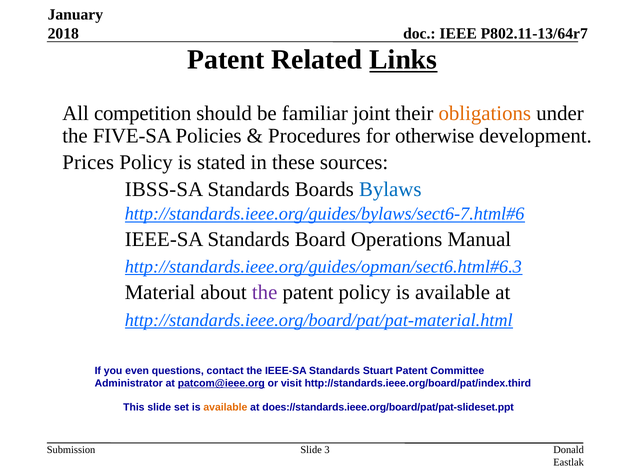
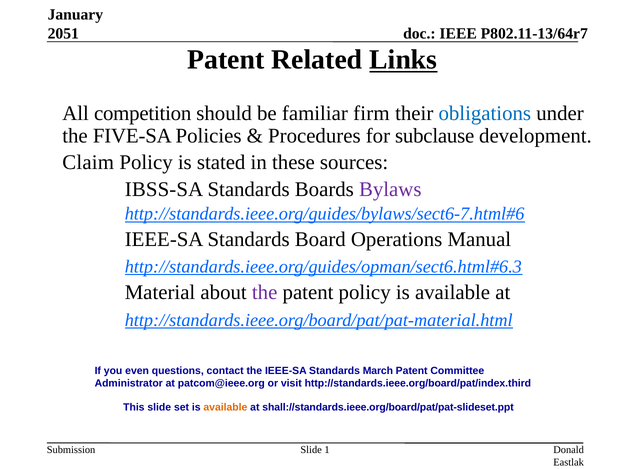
2018: 2018 -> 2051 (63, 33)
joint: joint -> firm (371, 113)
obligations colour: orange -> blue (485, 113)
otherwise: otherwise -> subclause (435, 136)
Prices: Prices -> Claim (88, 162)
Bylaws colour: blue -> purple (390, 189)
Stuart: Stuart -> March (378, 370)
patcom@ieee.org underline: present -> none (221, 383)
does://standards.ieee.org/board/pat/pat-slideset.ppt: does://standards.ieee.org/board/pat/pat-slideset.ppt -> shall://standards.ieee.org/board/pat/pat-slideset.ppt (388, 407)
3: 3 -> 1 (327, 450)
